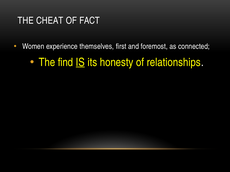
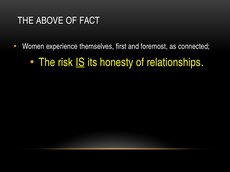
CHEAT: CHEAT -> ABOVE (50, 21)
find: find -> risk (65, 63)
